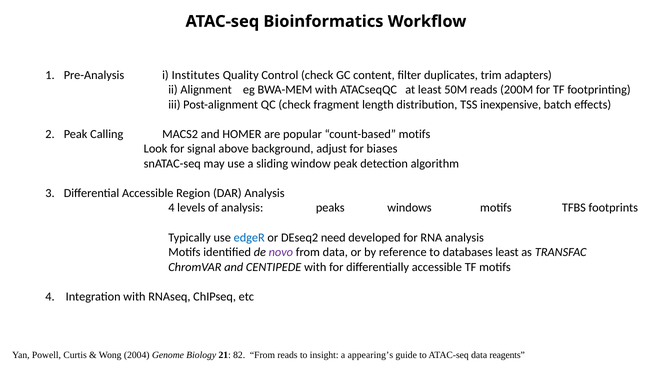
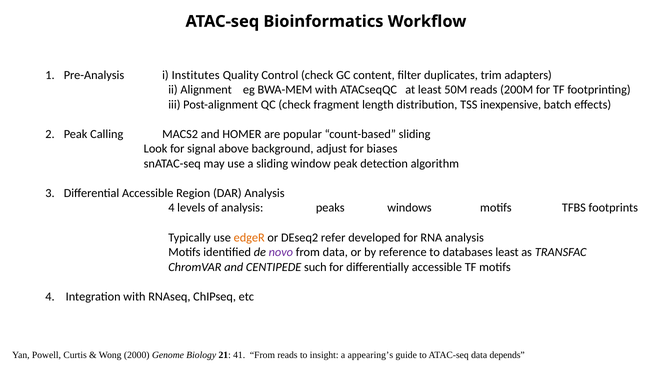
count-based motifs: motifs -> sliding (415, 134)
edgeR colour: blue -> orange (249, 237)
need: need -> refer (333, 237)
CENTIPEDE with: with -> such (315, 267)
2004: 2004 -> 2000 (137, 355)
82: 82 -> 41 (239, 355)
reagents: reagents -> depends (507, 355)
